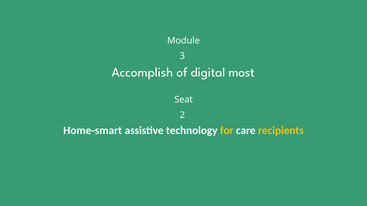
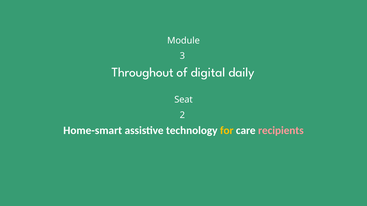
Accomplish: Accomplish -> Throughout (142, 72)
most: most -> daily (241, 72)
recipients colour: yellow -> pink (281, 131)
